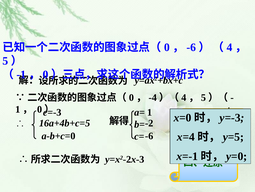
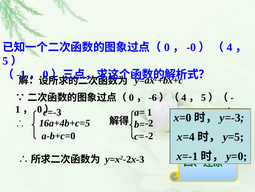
-6: -6 -> -0 (191, 47)
-4: -4 -> -6 (153, 97)
-6: -6 -> -2 (149, 135)
